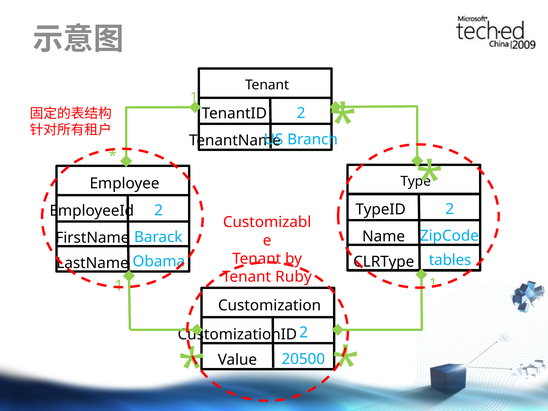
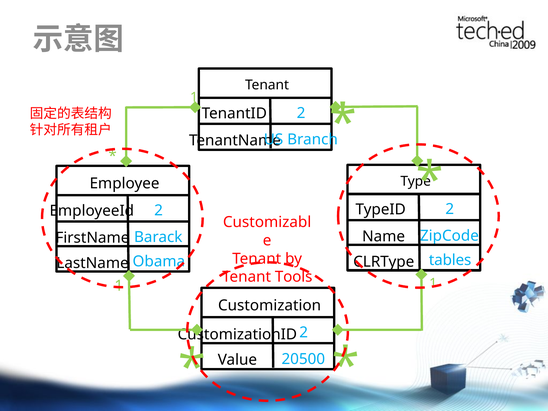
Ruby: Ruby -> Tools (294, 277)
